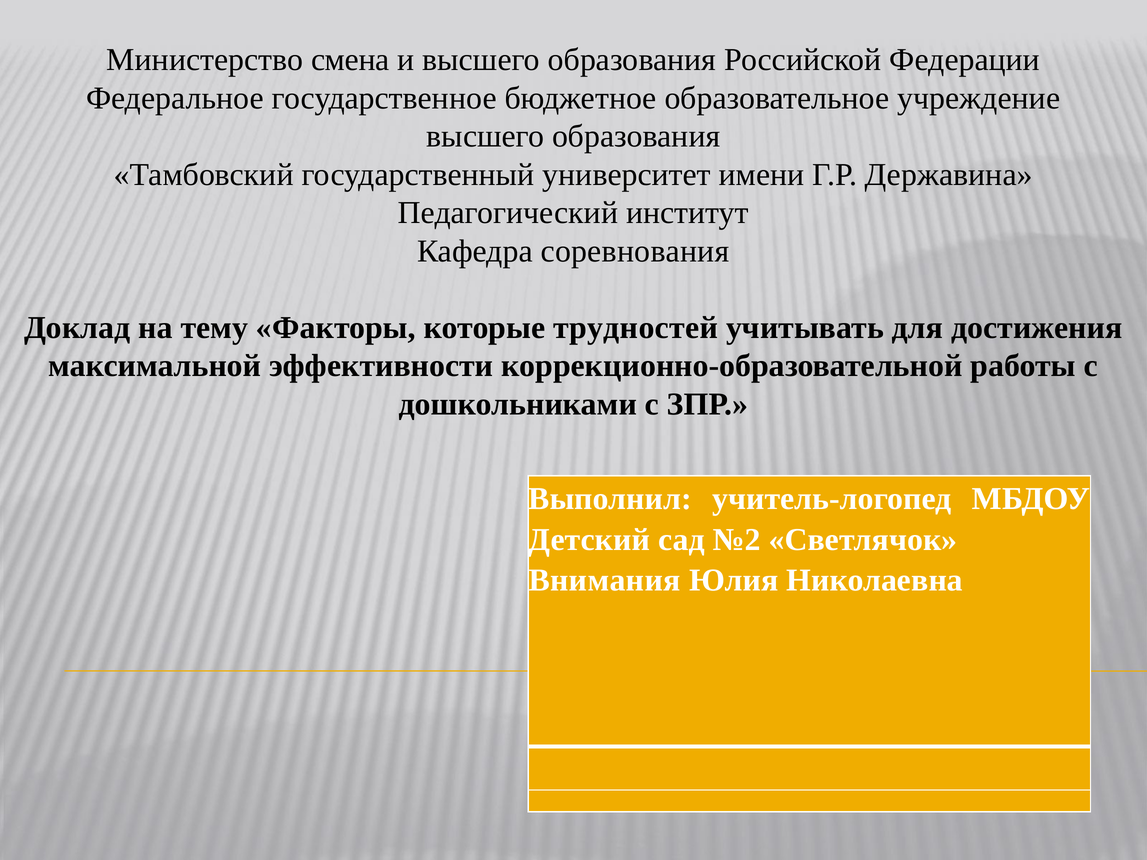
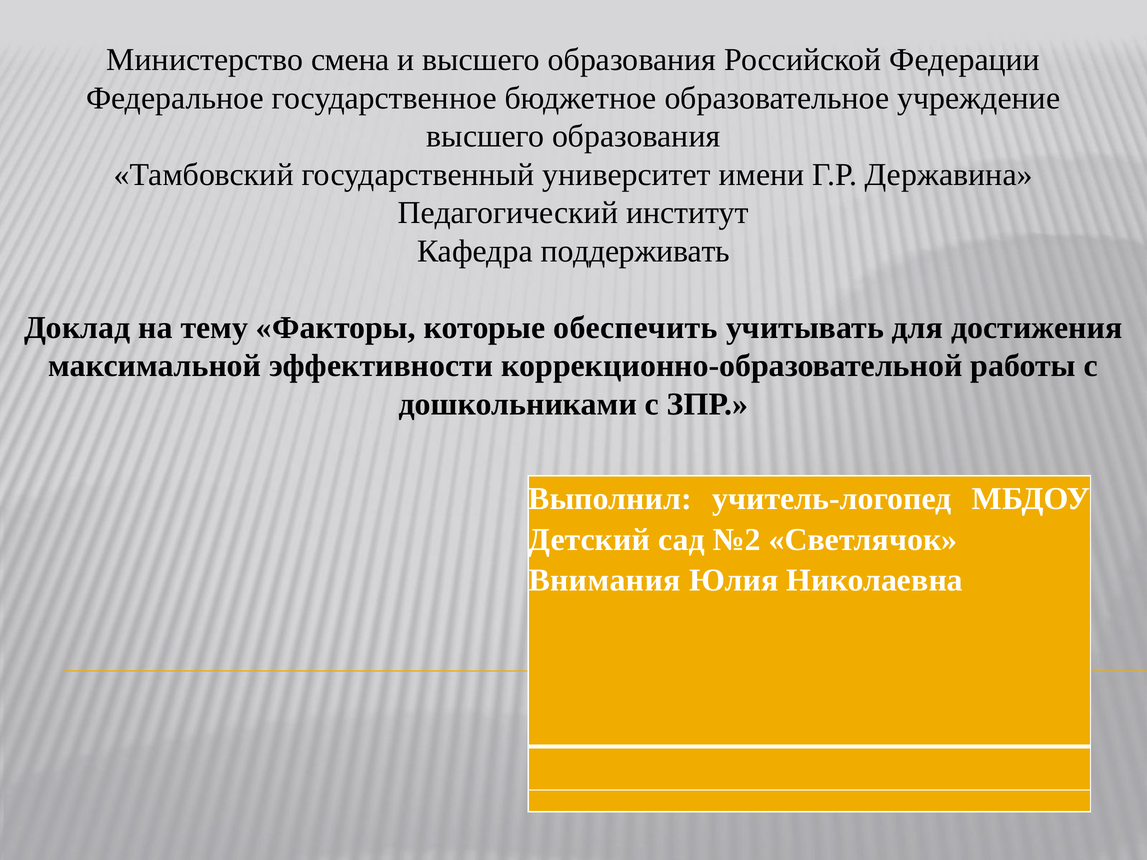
соревнования: соревнования -> поддерживать (635, 251)
трудностей: трудностей -> обеспечить (636, 328)
